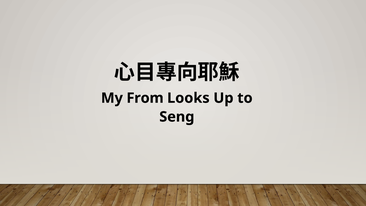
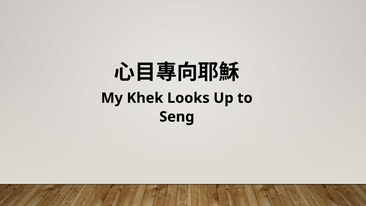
From: From -> Khek (145, 98)
